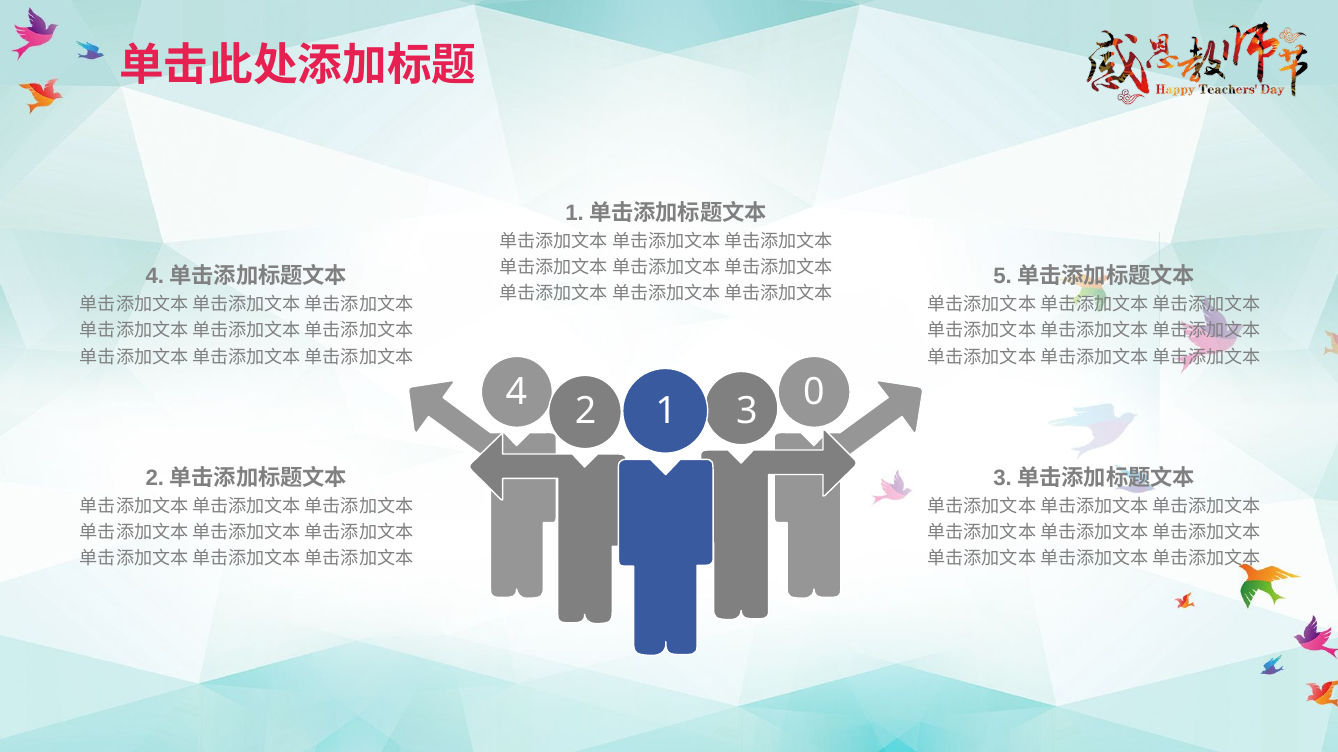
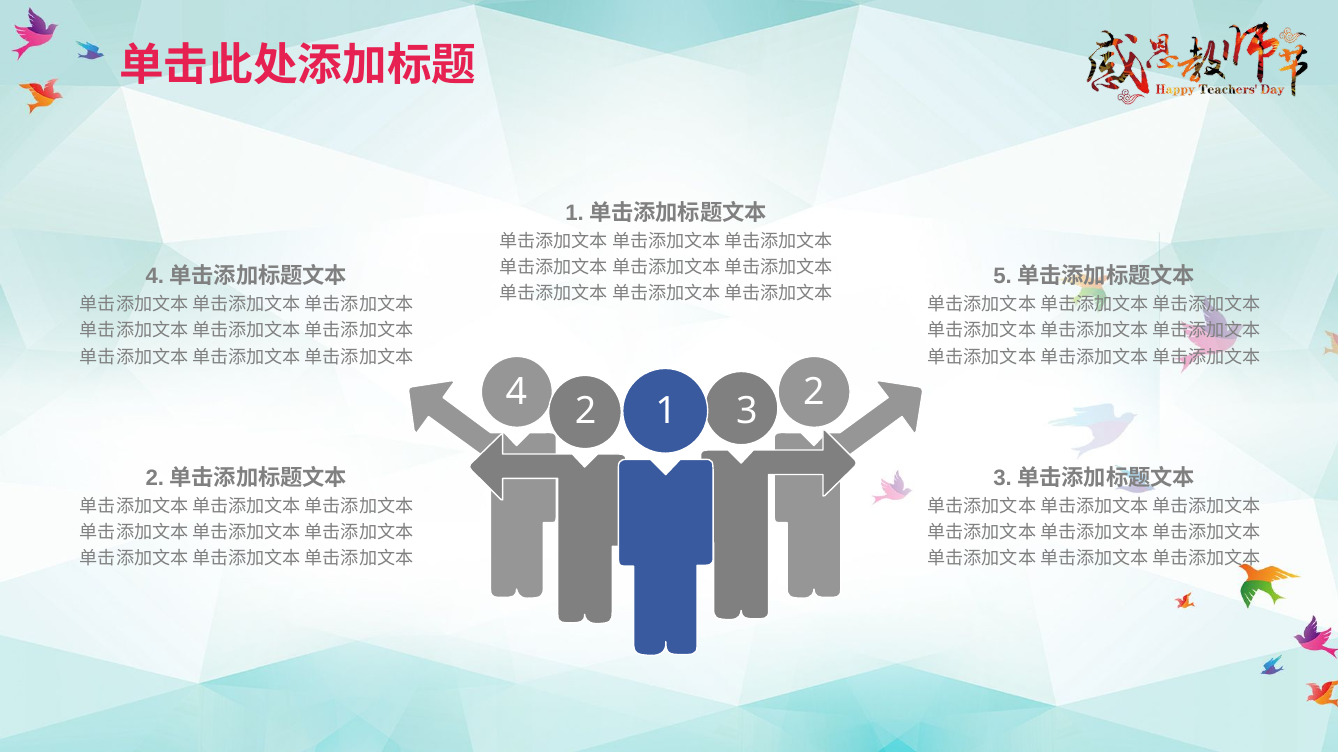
4 0: 0 -> 2 (814, 392)
